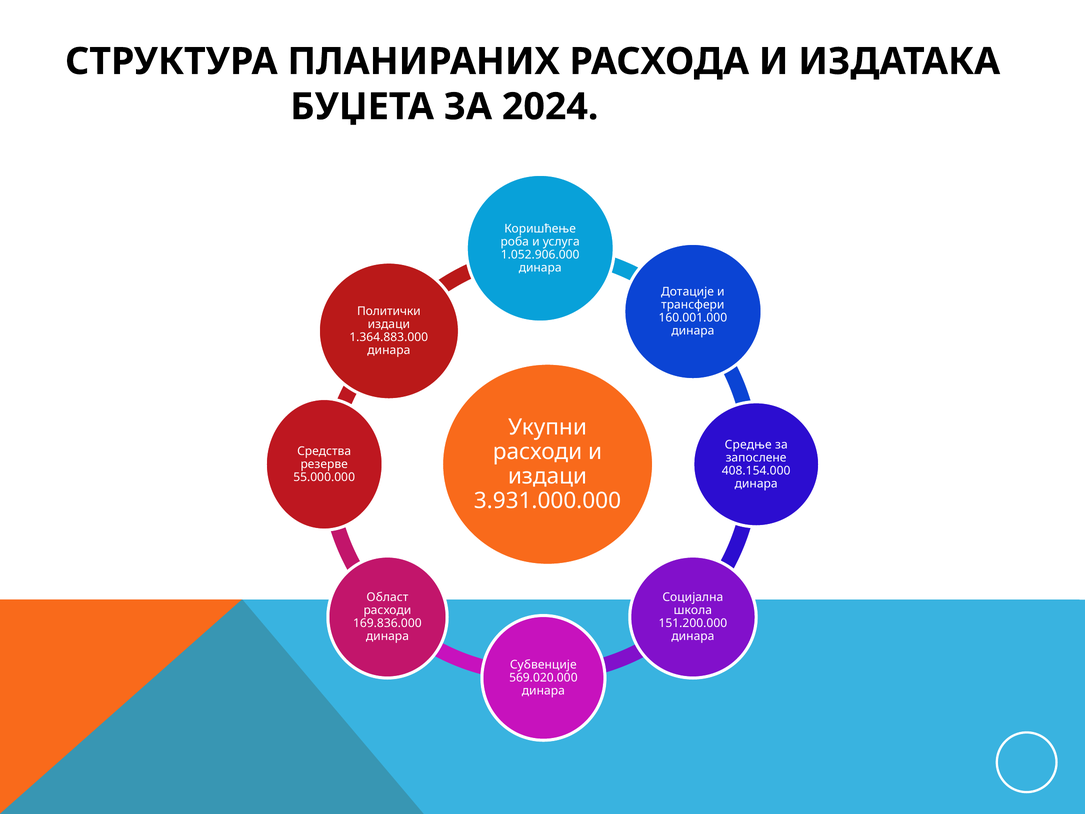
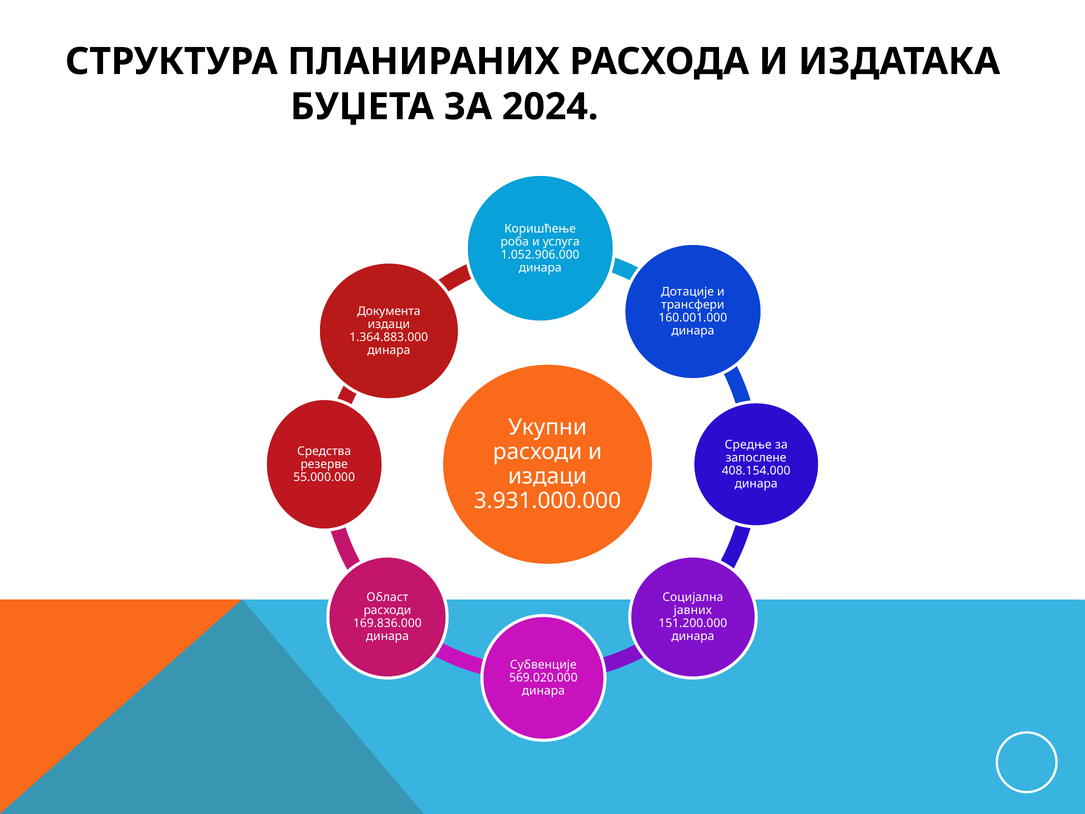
Политички: Политички -> Документа (389, 311)
школа: школа -> јавних (693, 610)
